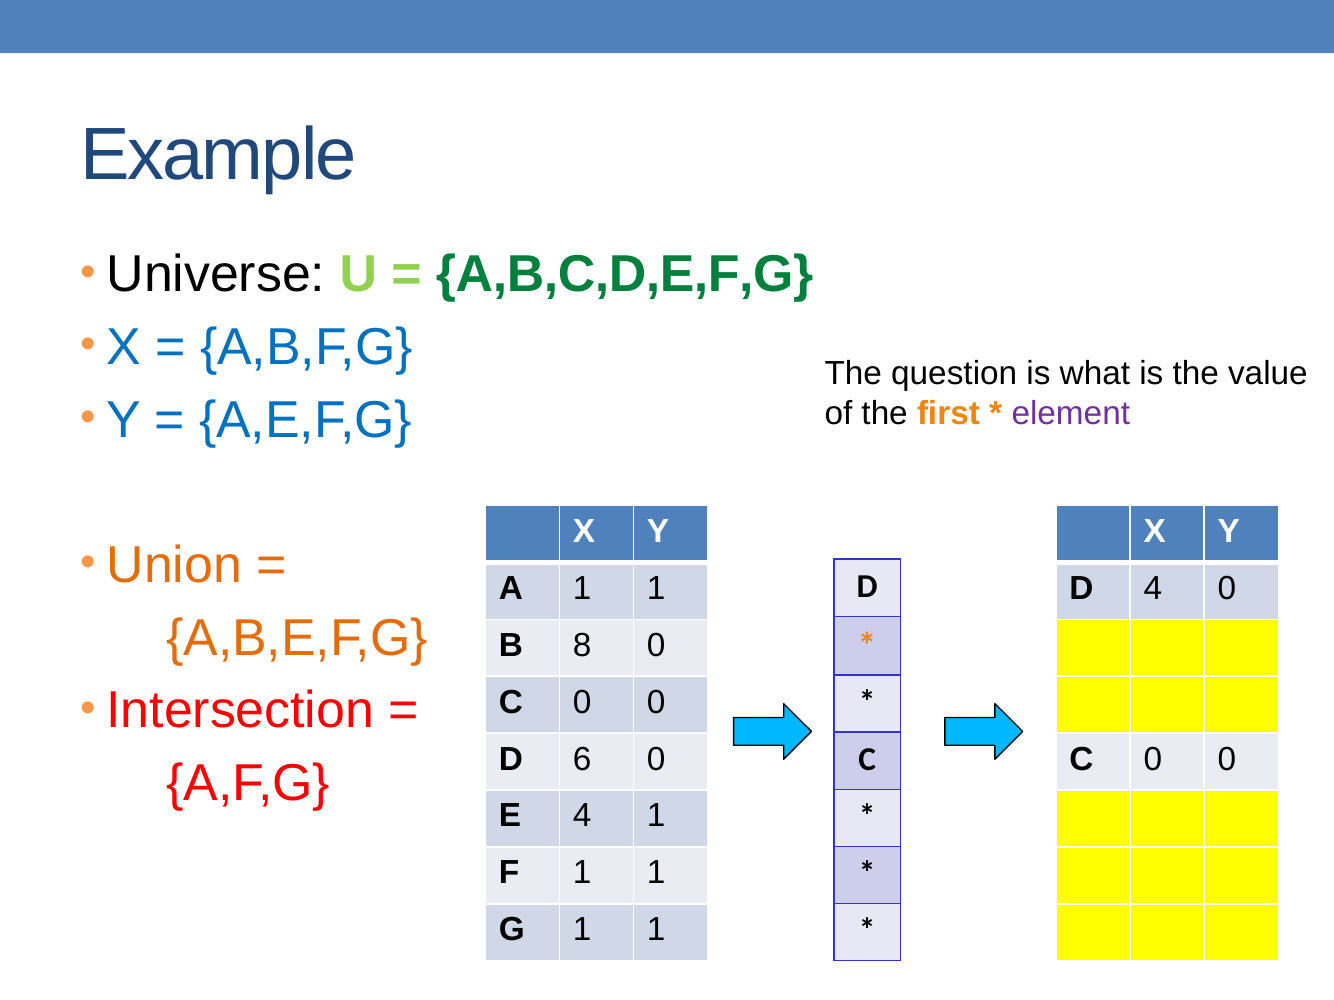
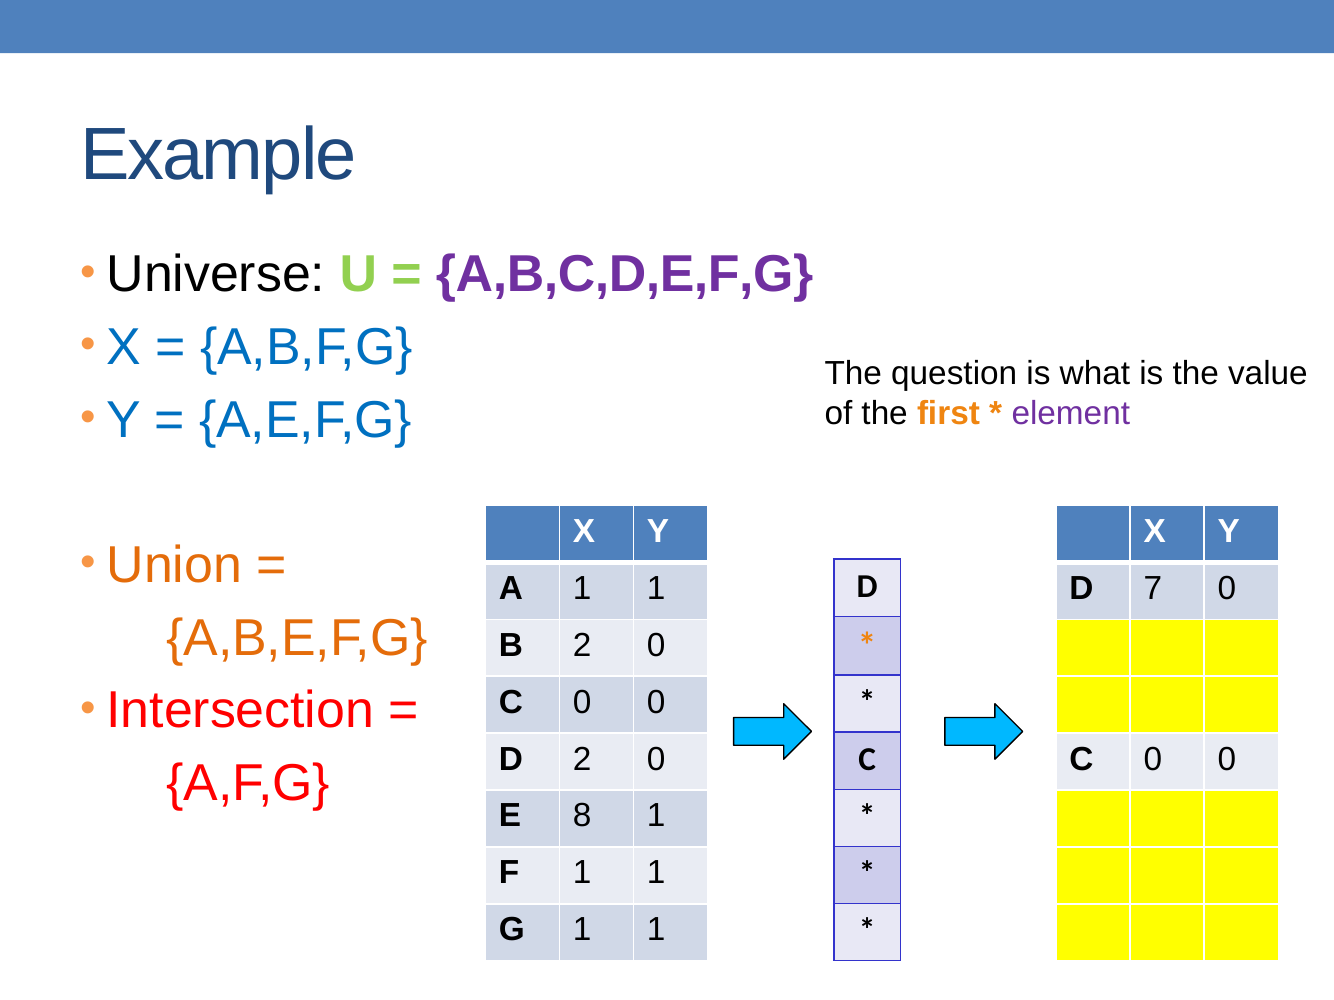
A,B,C,D,E,F,G colour: green -> purple (625, 275)
D 4: 4 -> 7 (1153, 589)
B 8: 8 -> 2 (582, 646)
D 6: 6 -> 2 (582, 759)
E 4: 4 -> 8 (582, 816)
